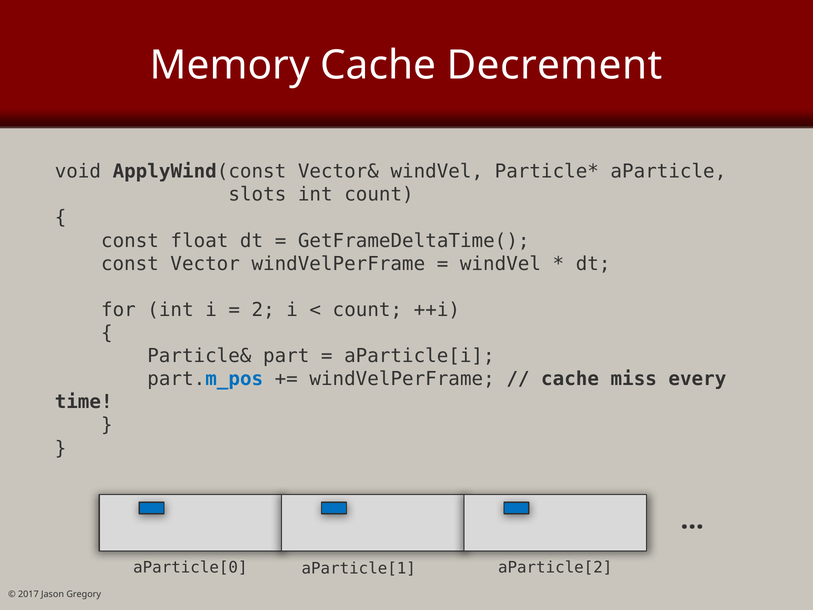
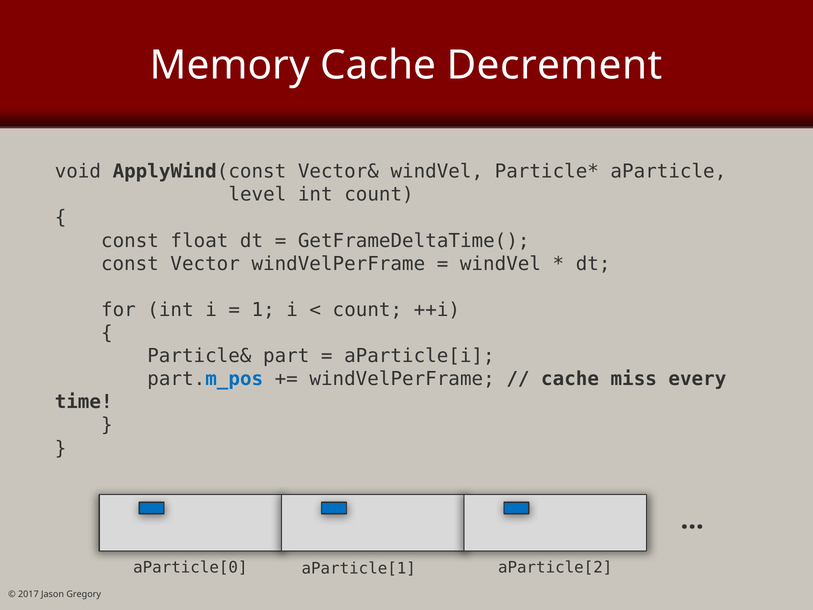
slots: slots -> level (257, 194)
2: 2 -> 1 (263, 310)
